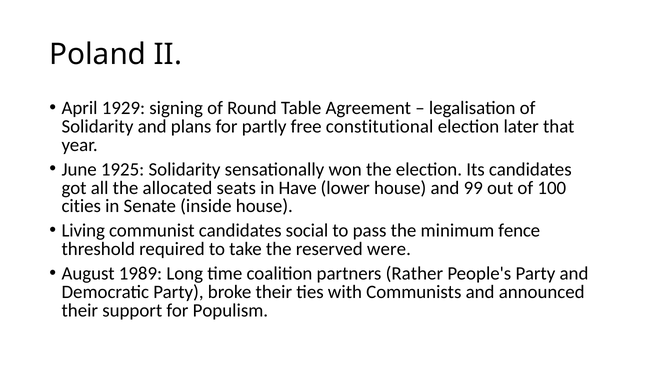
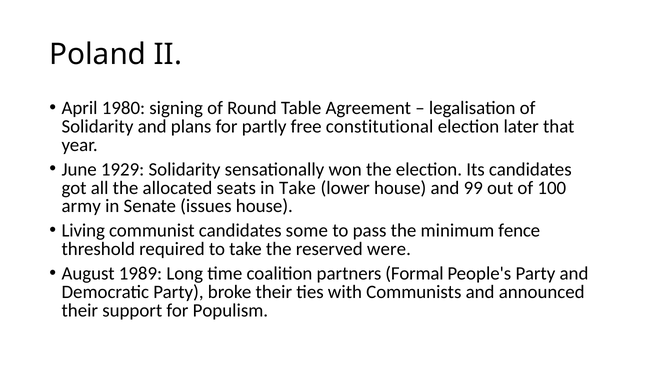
1929: 1929 -> 1980 (123, 108)
1925: 1925 -> 1929 (123, 169)
in Have: Have -> Take (297, 188)
cities: cities -> army (81, 206)
inside: inside -> issues (206, 206)
social: social -> some (307, 230)
Rather: Rather -> Formal (414, 273)
